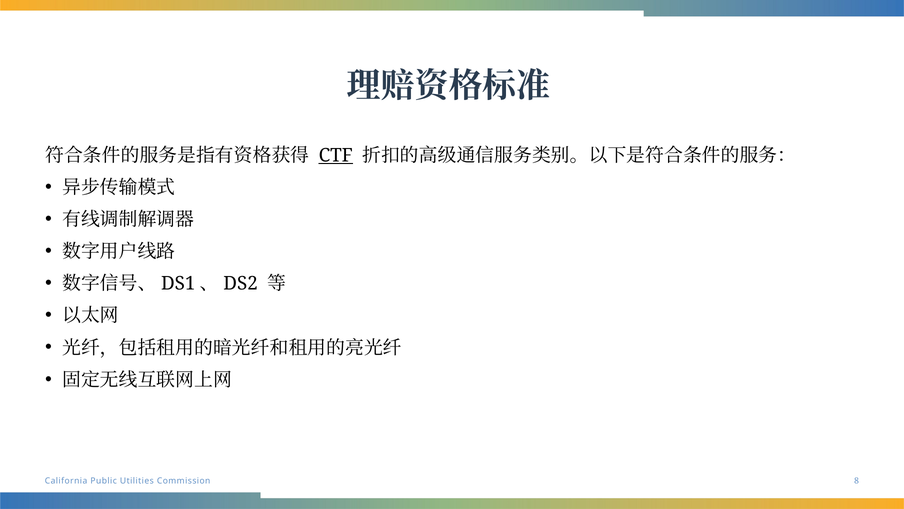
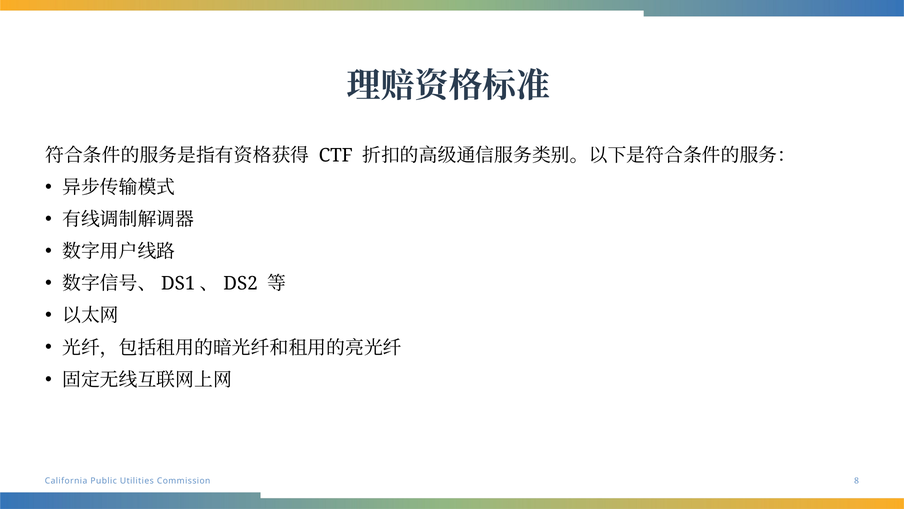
CTF underline: present -> none (336, 155)
